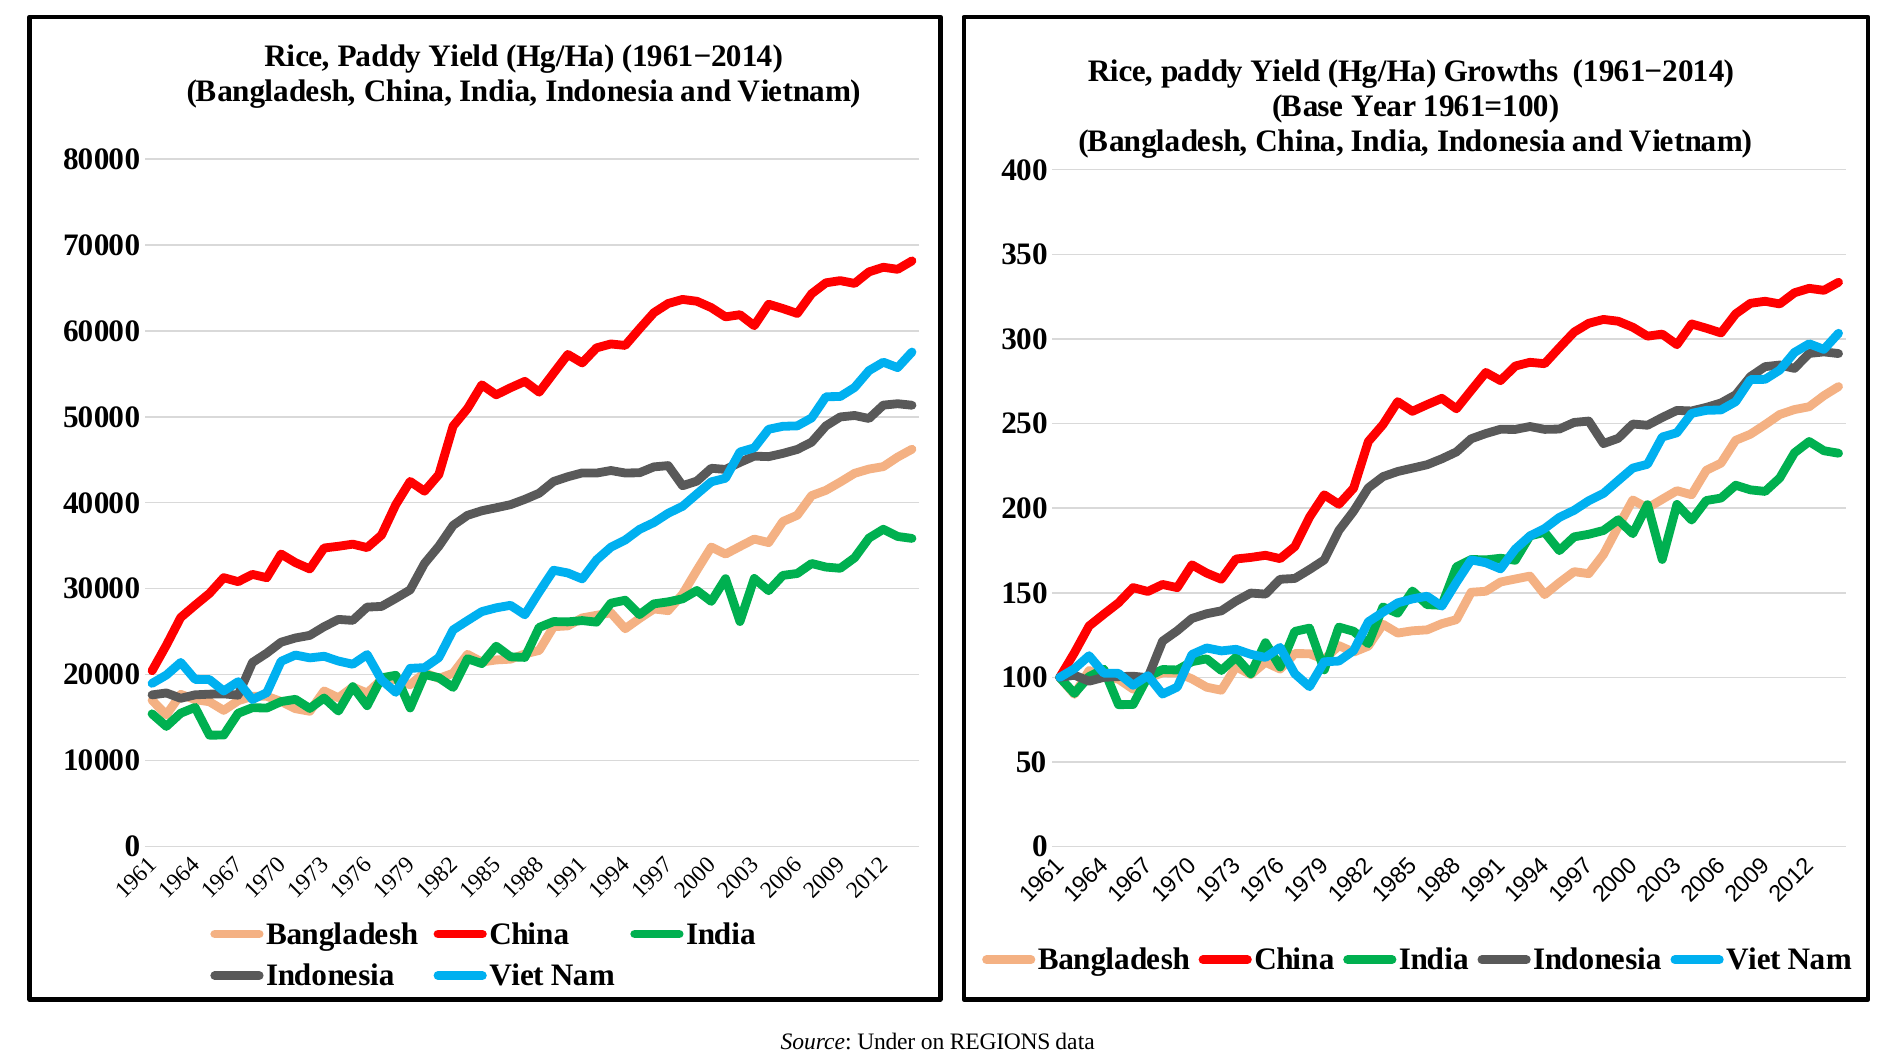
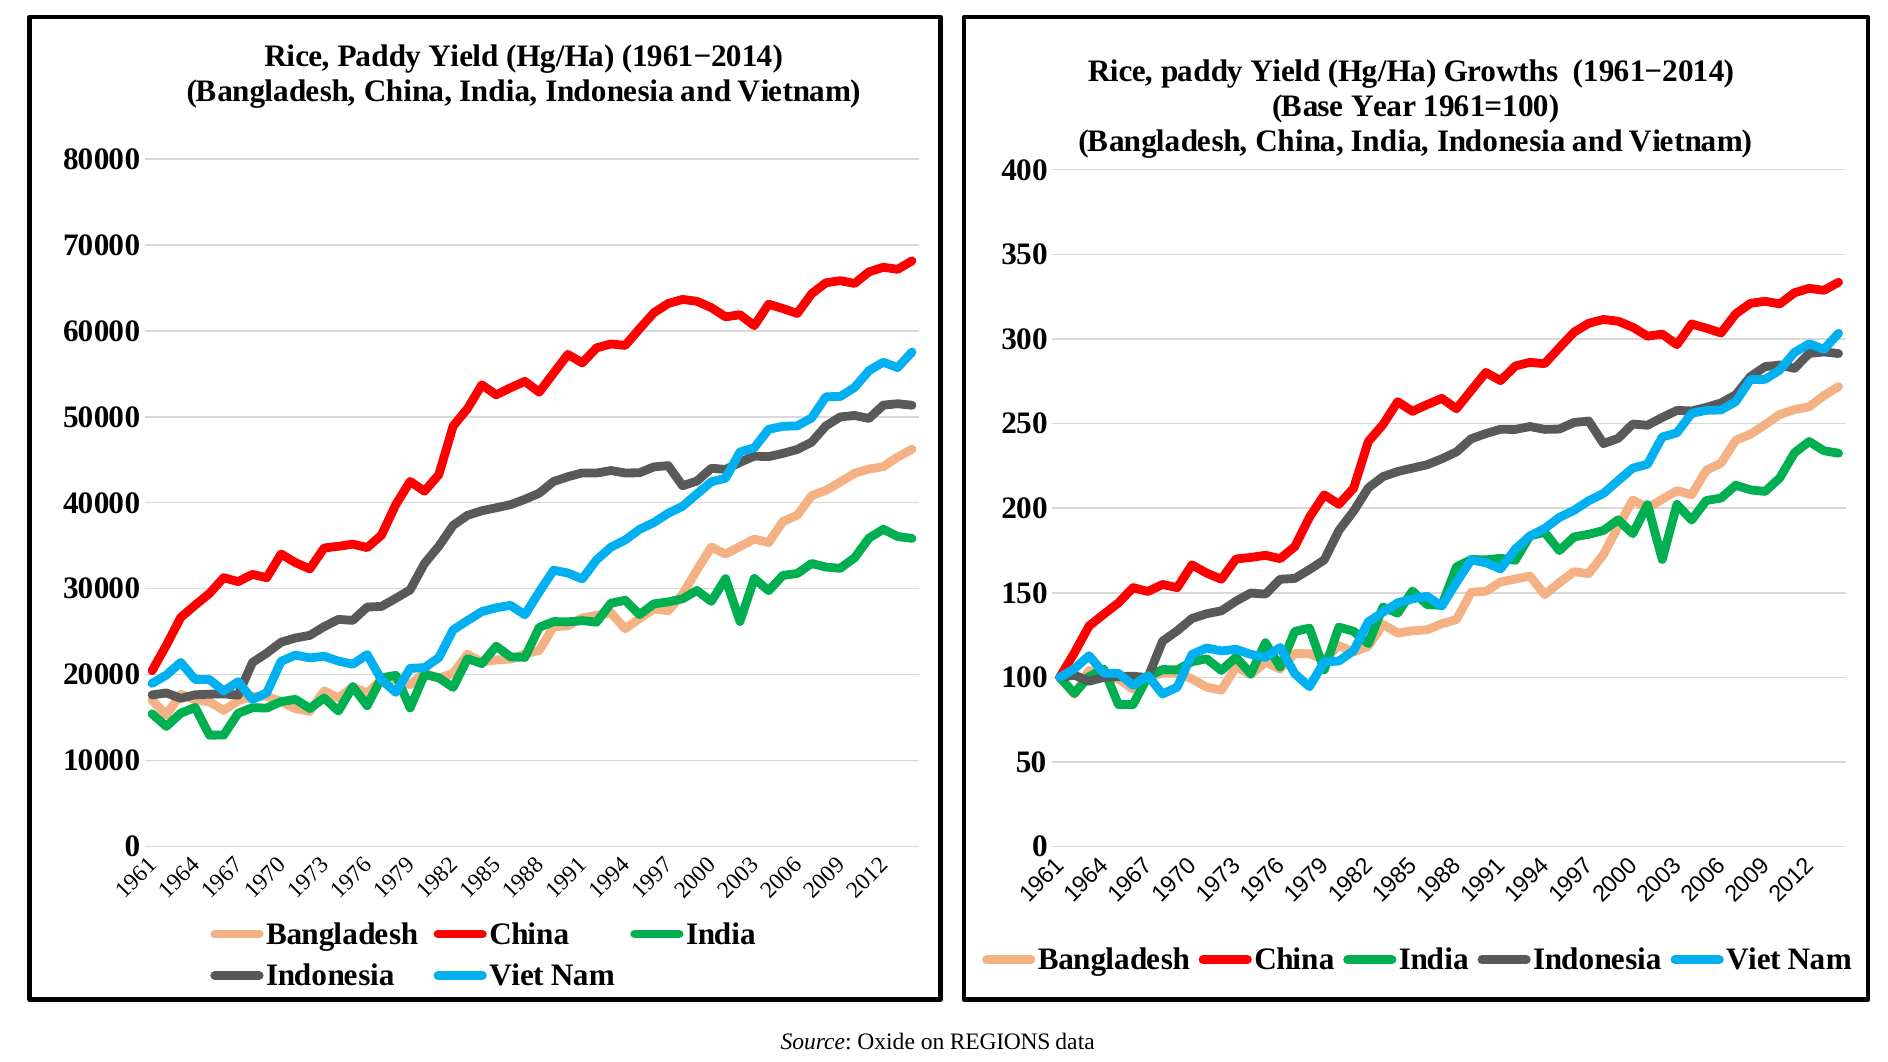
Under: Under -> Oxide (886, 1042)
